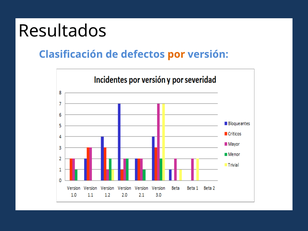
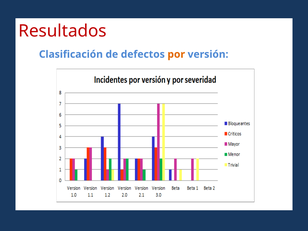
Resultados colour: black -> red (63, 31)
